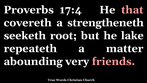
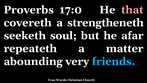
17:4: 17:4 -> 17:0 (71, 10)
root: root -> soul (63, 36)
lake: lake -> afar (132, 36)
friends colour: pink -> light blue (113, 61)
